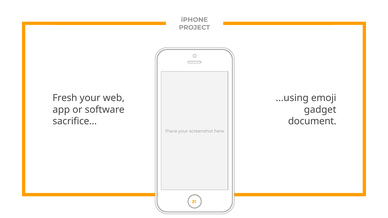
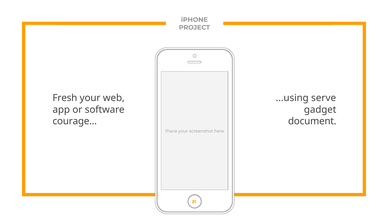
emoji: emoji -> serve (324, 98)
sacrifice: sacrifice -> courage (75, 121)
